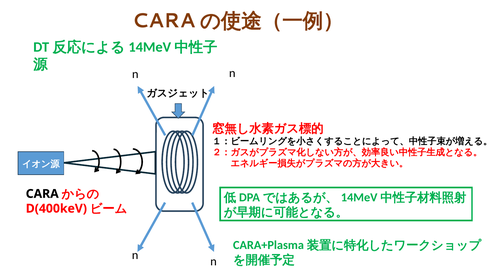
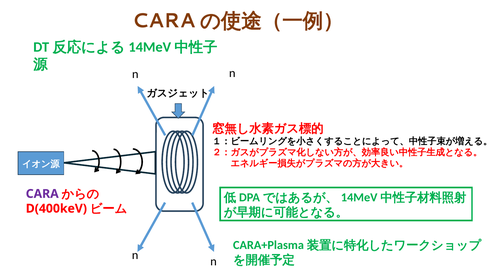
CARA colour: black -> purple (42, 194)
